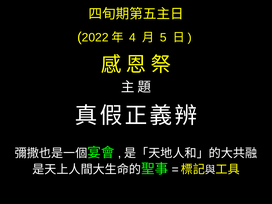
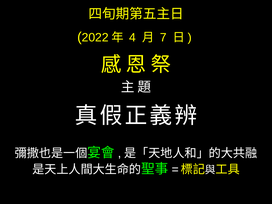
5: 5 -> 7 (163, 38)
